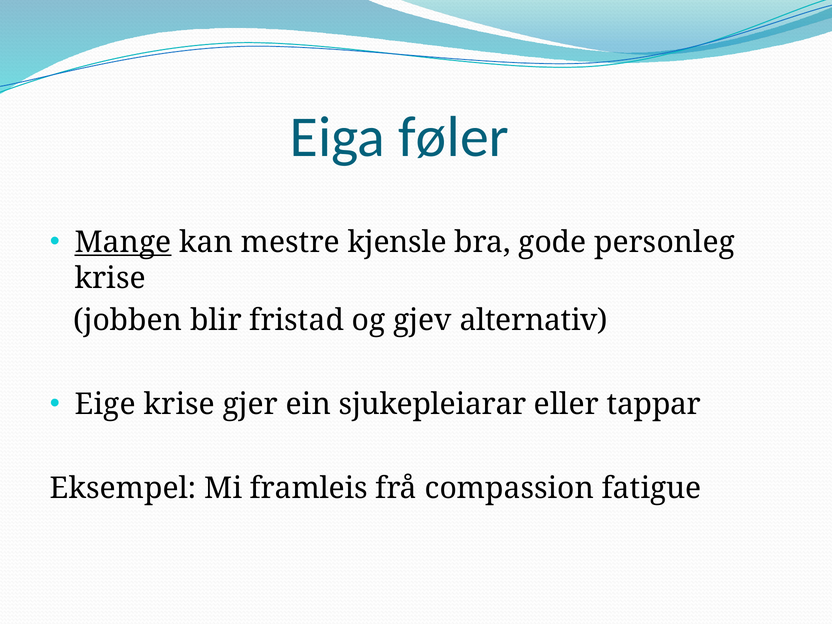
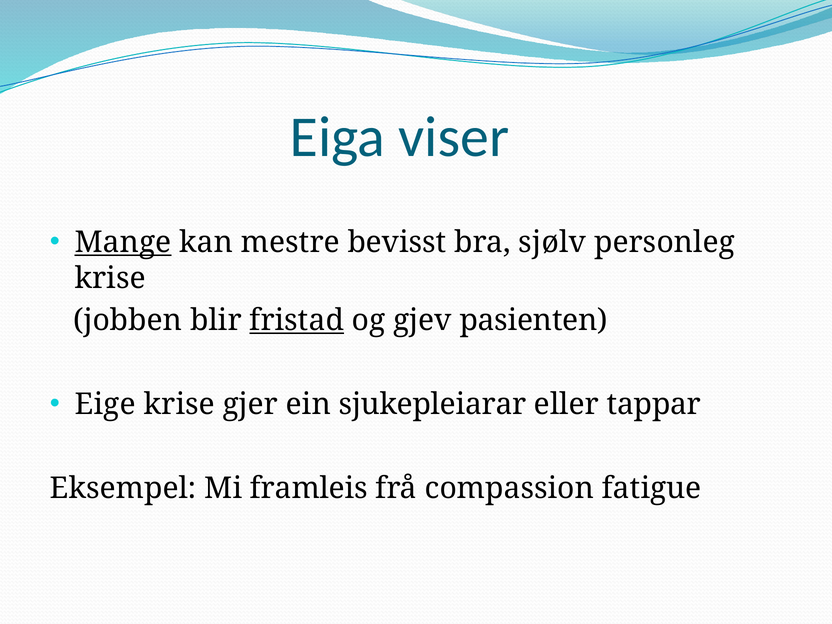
føler: føler -> viser (454, 137)
kjensle: kjensle -> bevisst (397, 242)
gode: gode -> sjølv (552, 242)
fristad underline: none -> present (297, 320)
alternativ: alternativ -> pasienten (534, 320)
